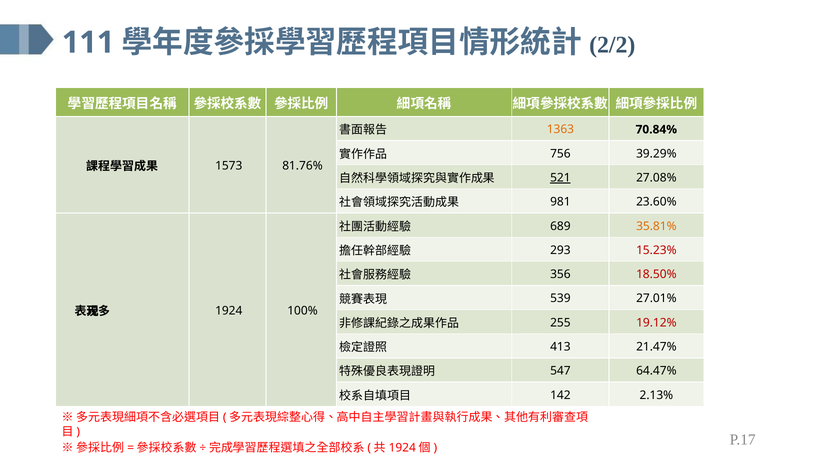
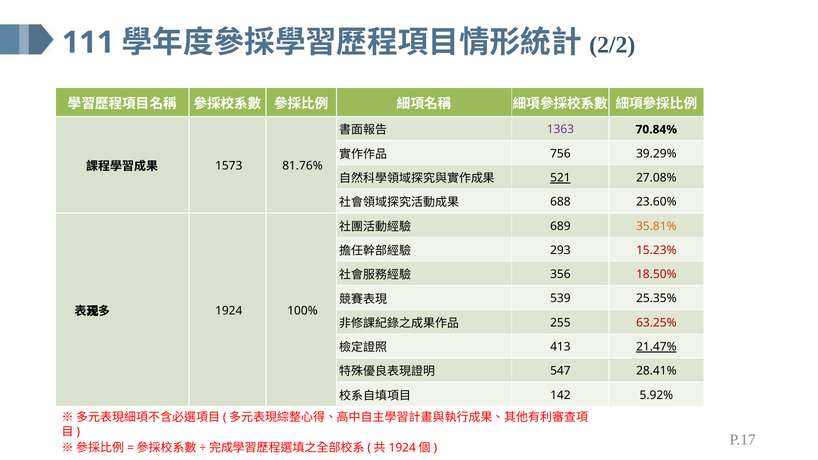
1363 colour: orange -> purple (560, 130)
981: 981 -> 688 (560, 202)
27.01%: 27.01% -> 25.35% (656, 299)
19.12%: 19.12% -> 63.25% (656, 323)
21.47% underline: none -> present (656, 347)
64.47%: 64.47% -> 28.41% (656, 371)
2.13%: 2.13% -> 5.92% (656, 395)
